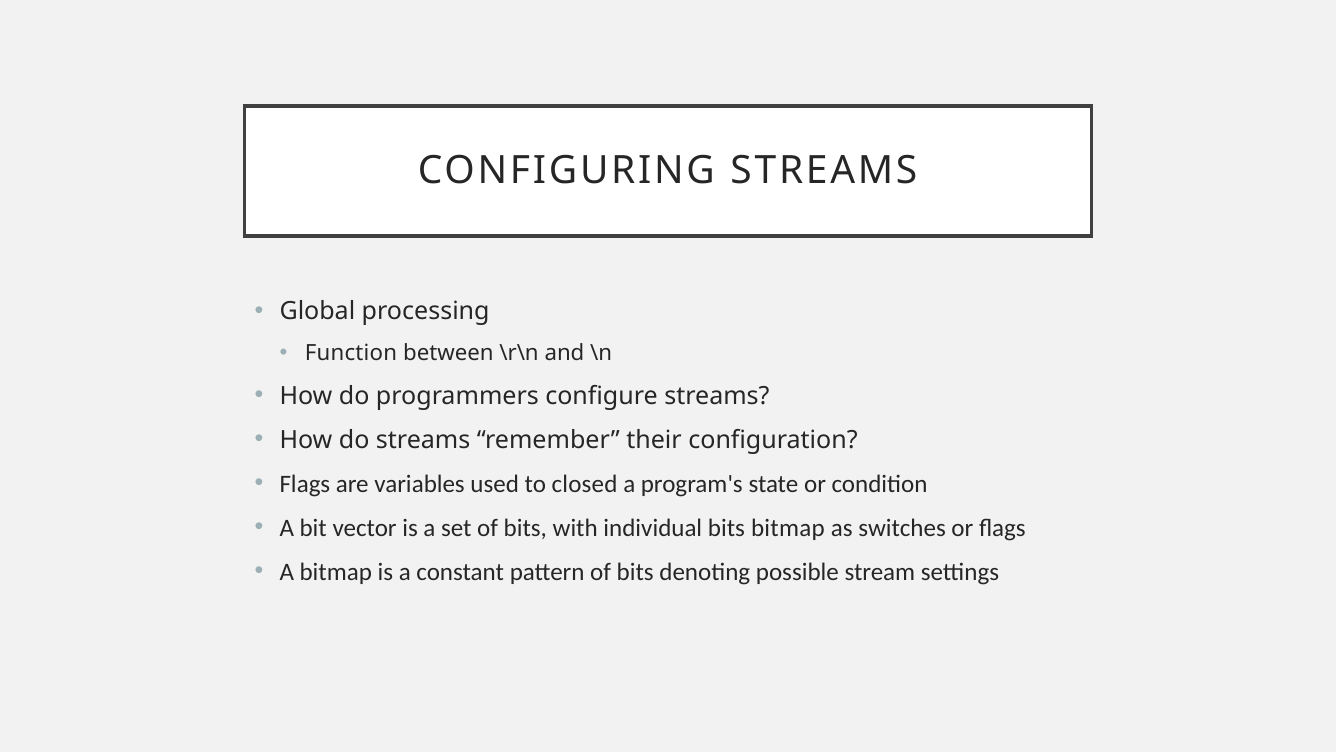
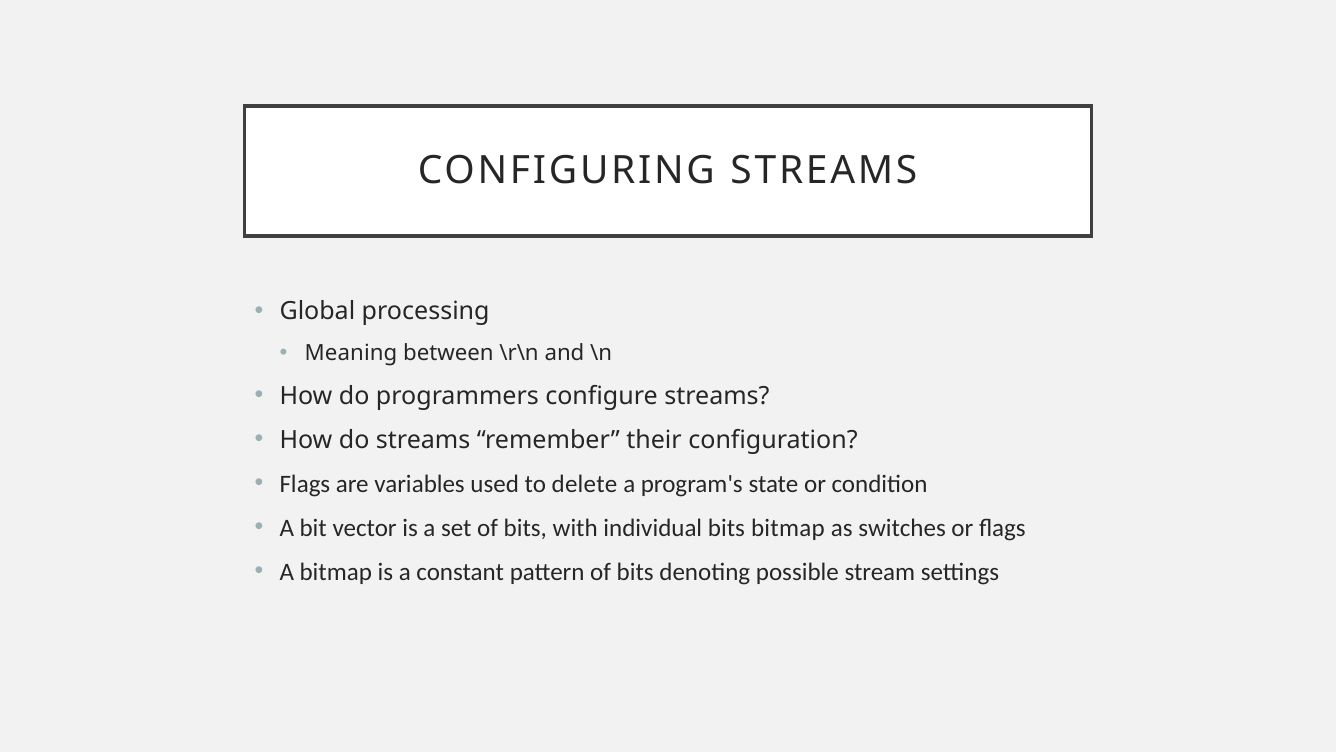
Function: Function -> Meaning (351, 353)
closed: closed -> delete (585, 483)
